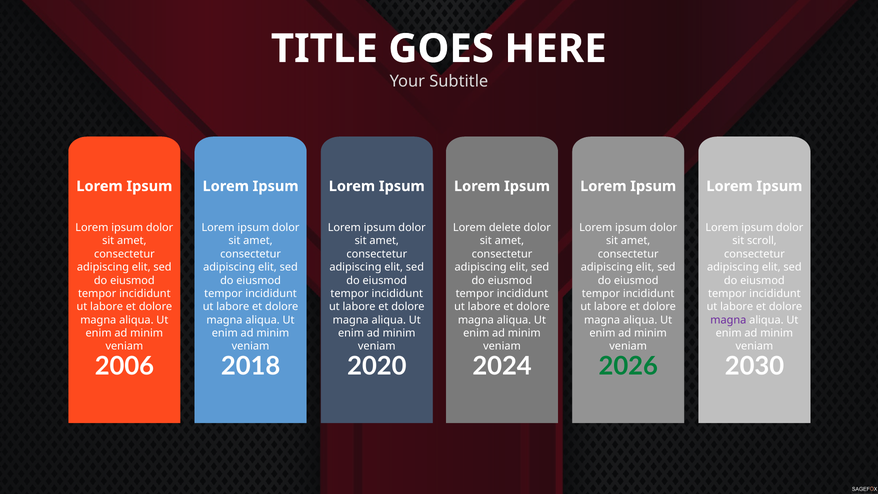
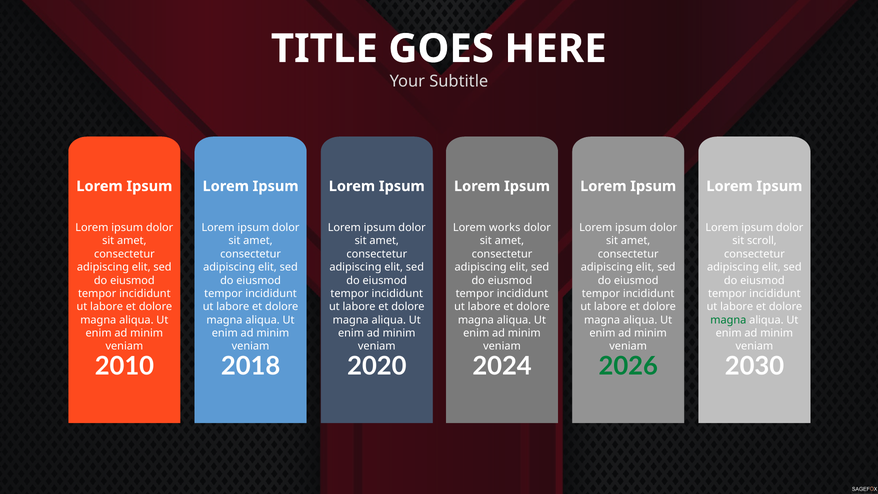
delete: delete -> works (505, 228)
magna colour: purple -> green (728, 320)
2006: 2006 -> 2010 (124, 366)
